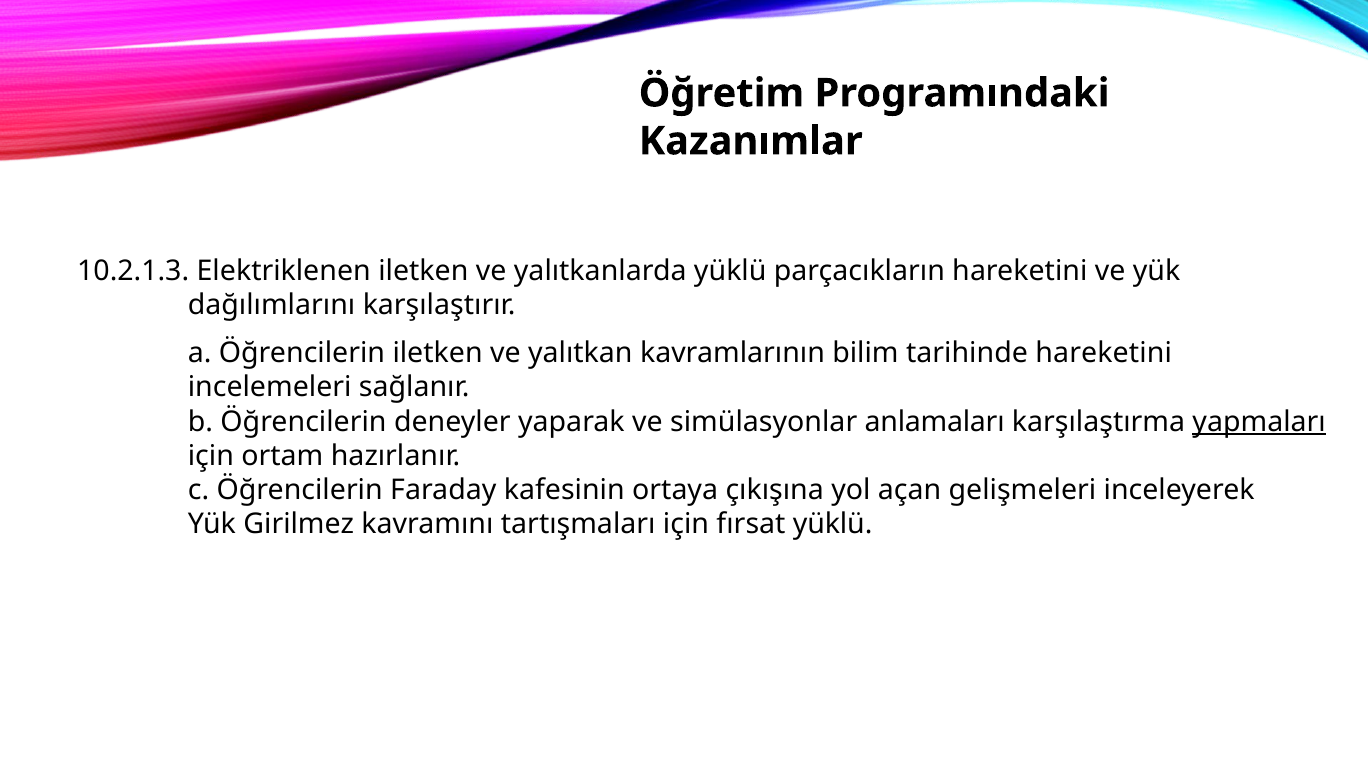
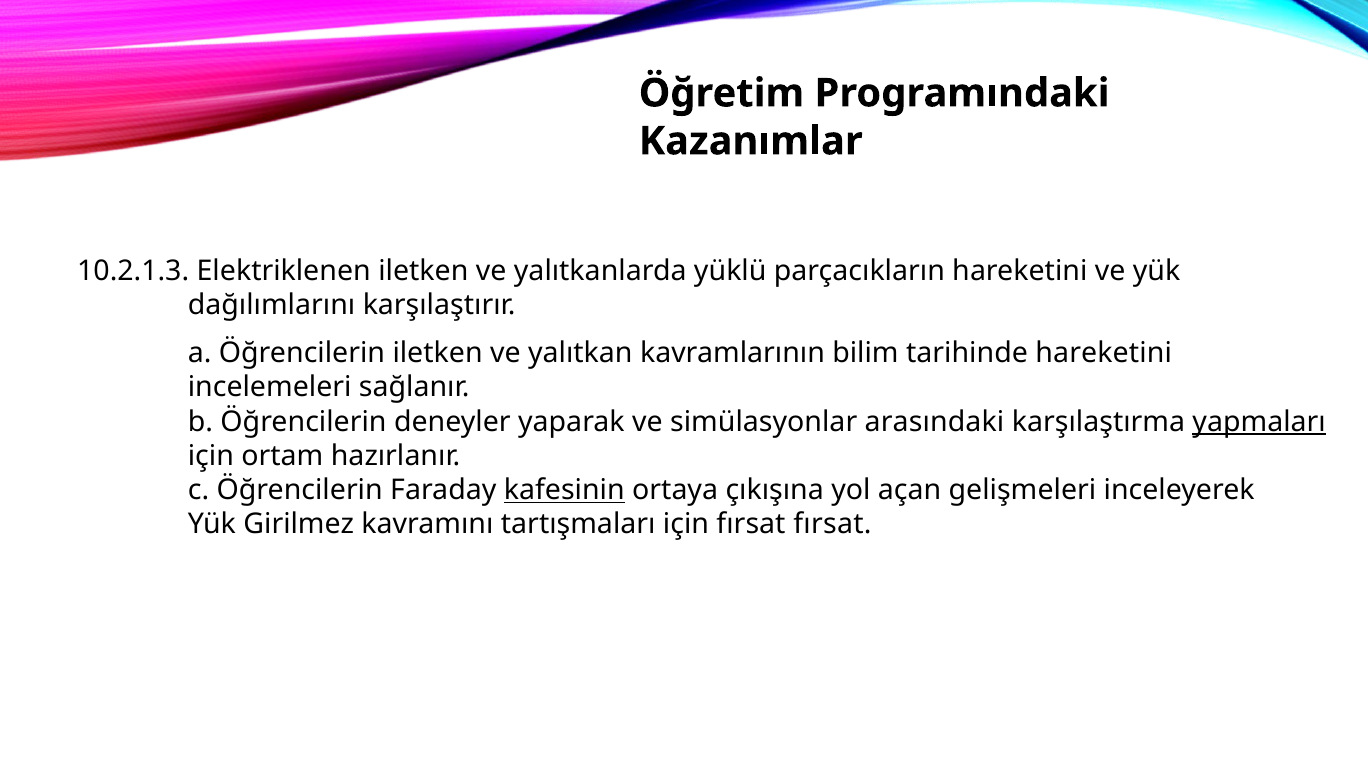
anlamaları: anlamaları -> arasındaki (934, 422)
kafesinin underline: none -> present (564, 490)
fırsat yüklü: yüklü -> fırsat (832, 524)
